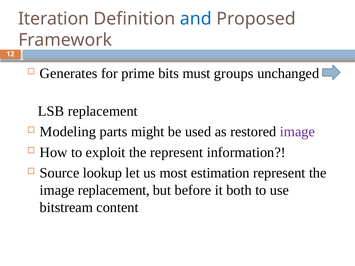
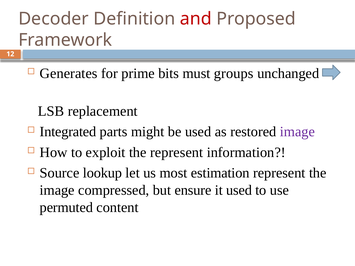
Iteration: Iteration -> Decoder (54, 19)
and colour: blue -> red (196, 19)
Modeling: Modeling -> Integrated (68, 132)
image replacement: replacement -> compressed (114, 190)
before: before -> ensure (193, 190)
it both: both -> used (239, 190)
bitstream: bitstream -> permuted (66, 208)
